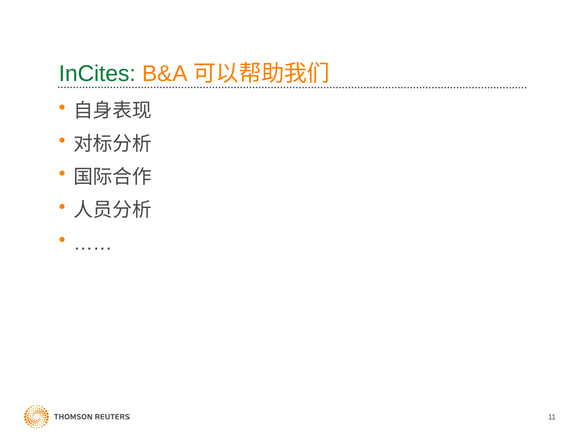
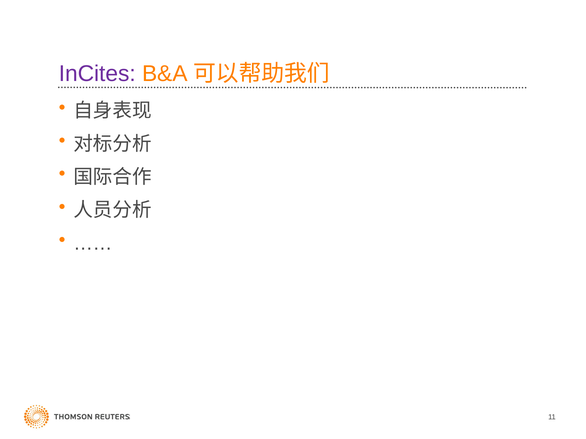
InCites colour: green -> purple (97, 74)
